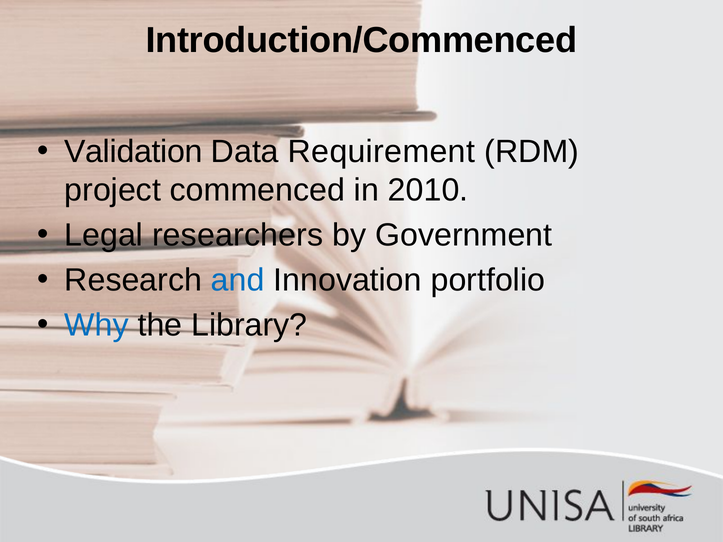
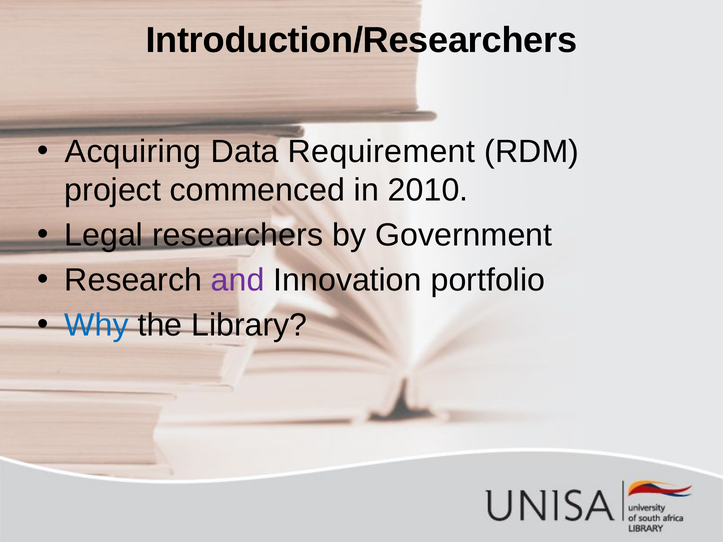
Introduction/Commenced: Introduction/Commenced -> Introduction/Researchers (361, 40)
Validation: Validation -> Acquiring (133, 152)
and colour: blue -> purple (238, 280)
